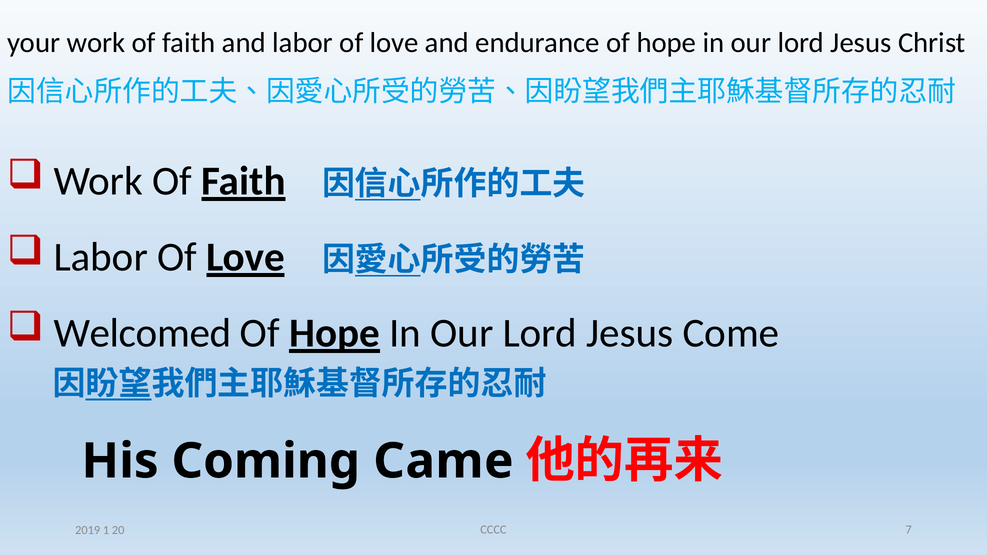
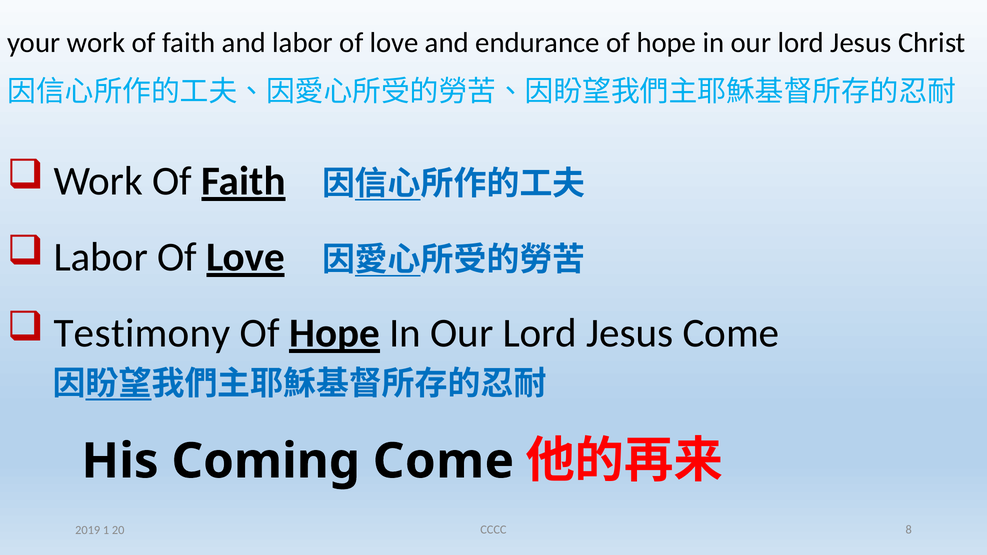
Welcomed: Welcomed -> Testimony (142, 334)
Coming Came: Came -> Come (443, 461)
7: 7 -> 8 (909, 530)
